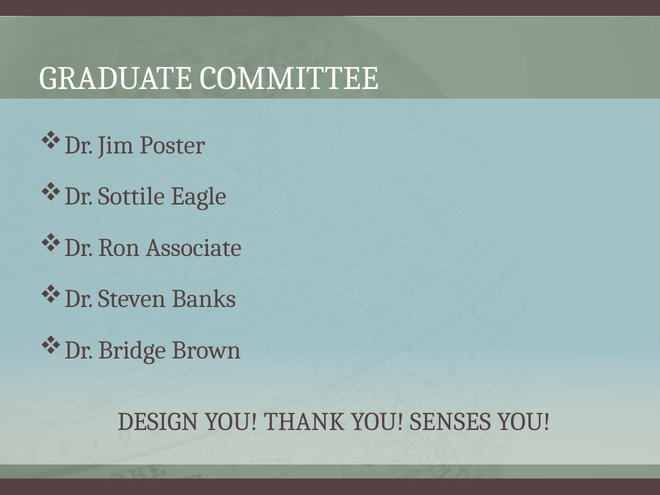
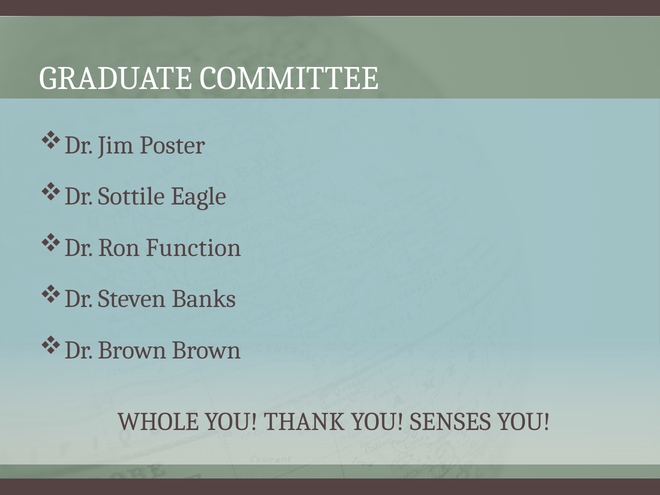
Associate: Associate -> Function (193, 248)
Dr Bridge: Bridge -> Brown (132, 350)
DESIGN: DESIGN -> WHOLE (158, 422)
